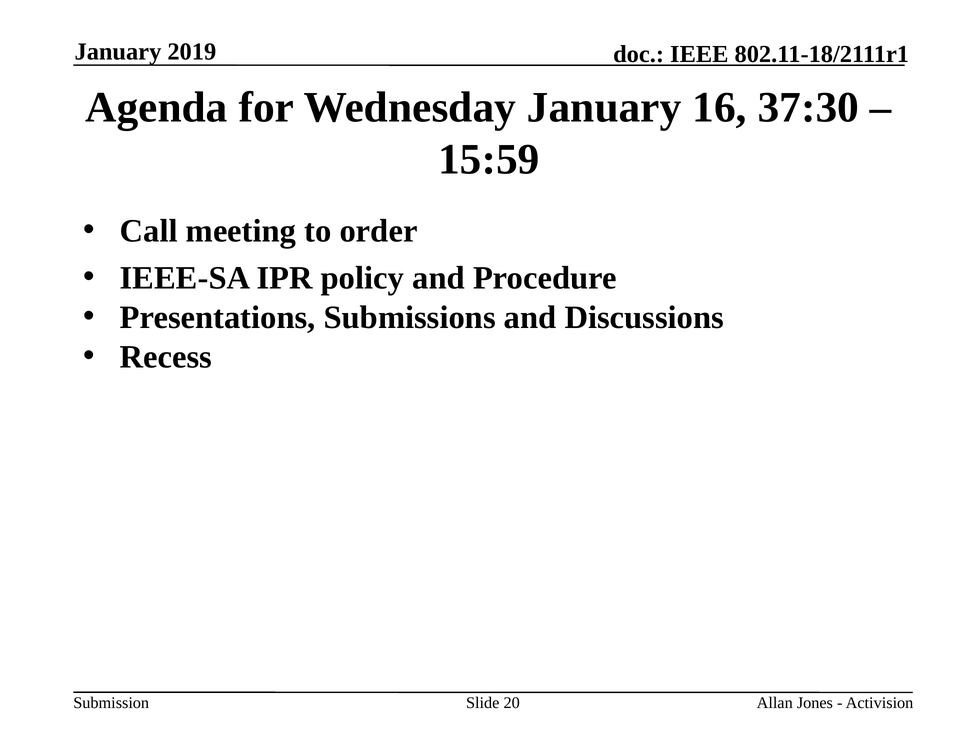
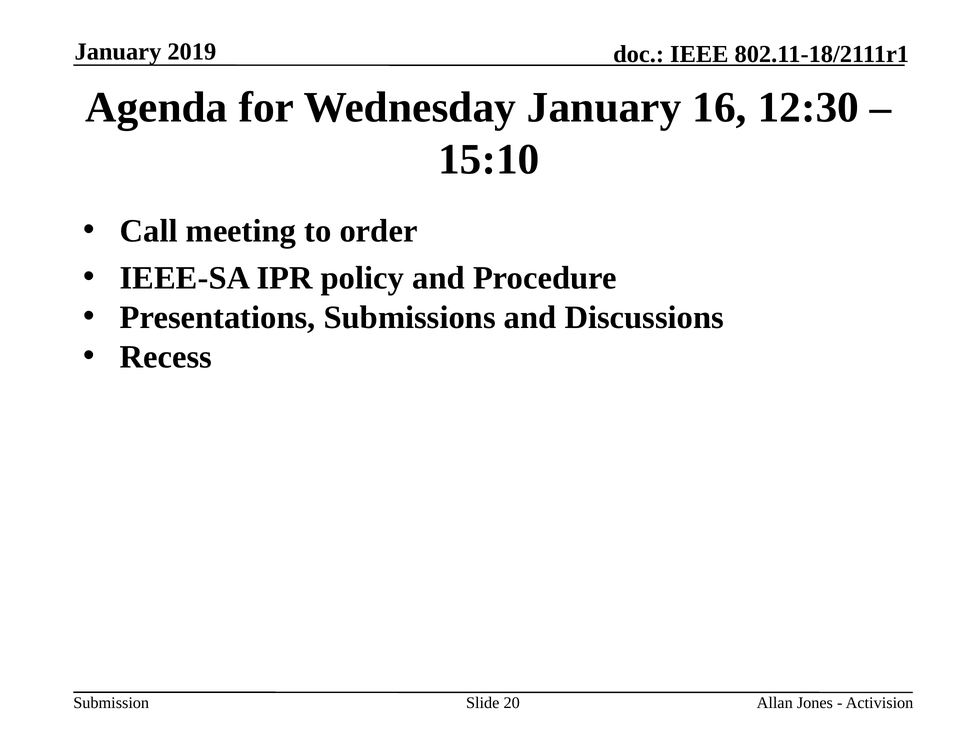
37:30: 37:30 -> 12:30 (808, 107)
15:59: 15:59 -> 15:10 (489, 159)
